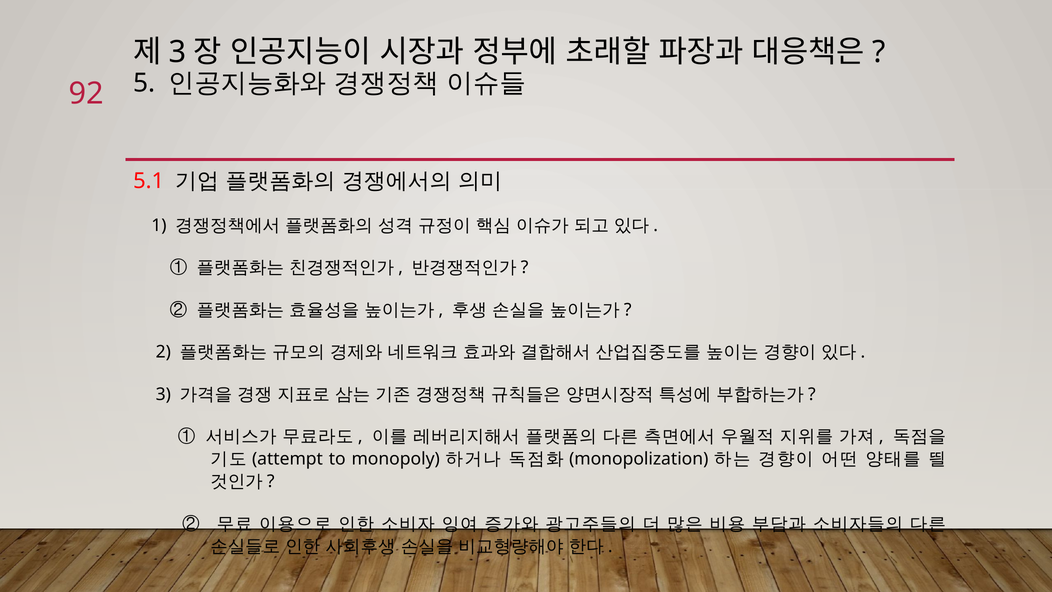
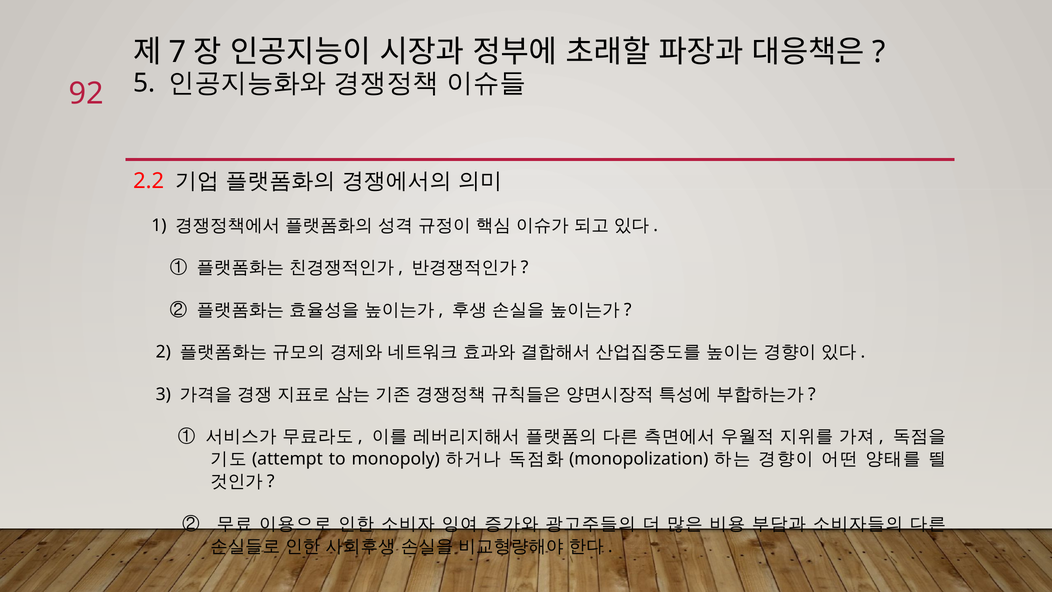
3: 3 -> 7 (177, 52)
5.1: 5.1 -> 2.2 (149, 181)
